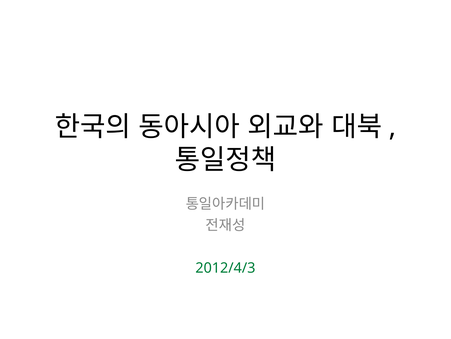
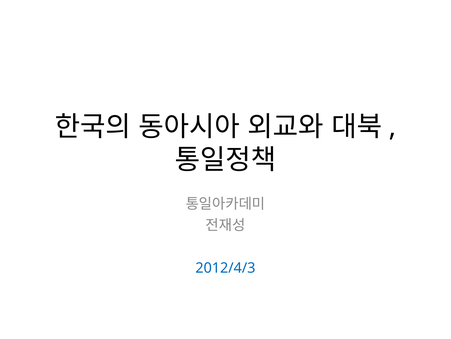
2012/4/3 colour: green -> blue (225, 267)
